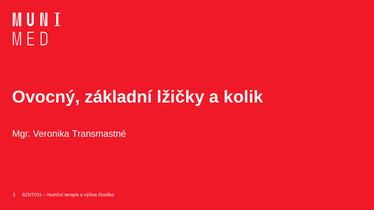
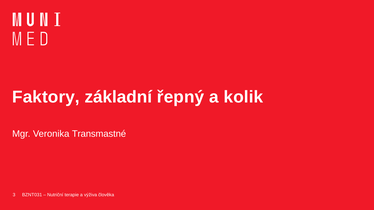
Ovocný: Ovocný -> Faktory (46, 97)
lžičky: lžičky -> řepný (181, 97)
